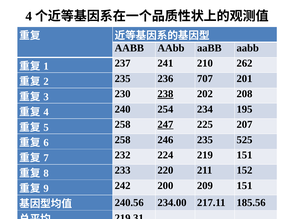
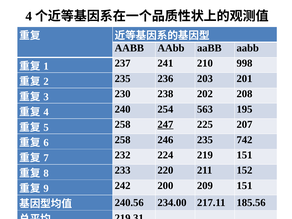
262: 262 -> 998 (244, 63)
707: 707 -> 203 (205, 79)
238 underline: present -> none (165, 94)
234: 234 -> 563 (205, 109)
525: 525 -> 742 (244, 140)
